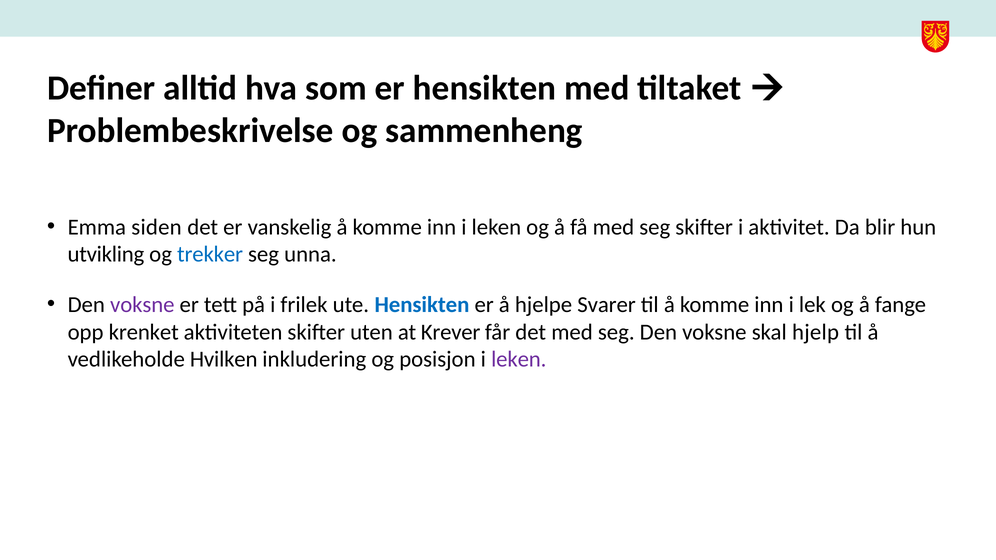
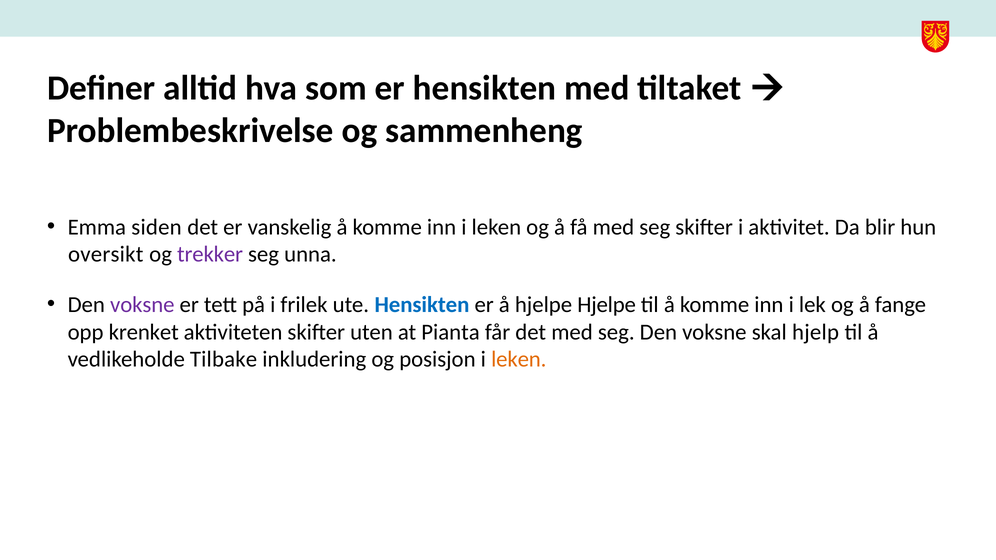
utvikling: utvikling -> oversikt (106, 255)
trekker colour: blue -> purple (210, 255)
hjelpe Svarer: Svarer -> Hjelpe (607, 305)
Krever: Krever -> Pianta (451, 332)
Hvilken: Hvilken -> Tilbake (224, 360)
leken colour: purple -> orange (519, 360)
